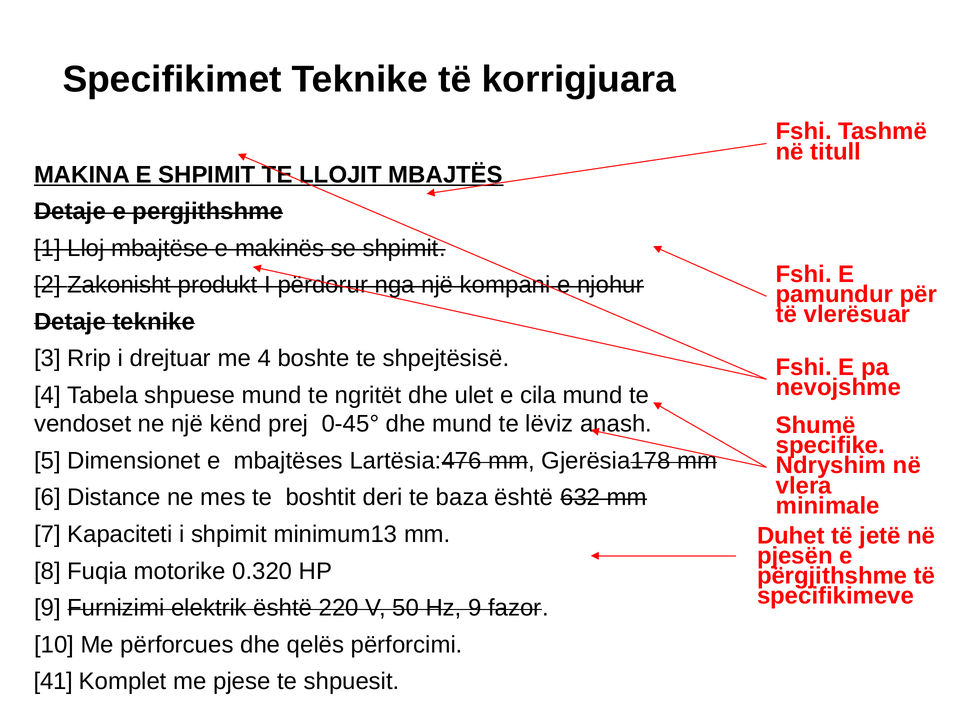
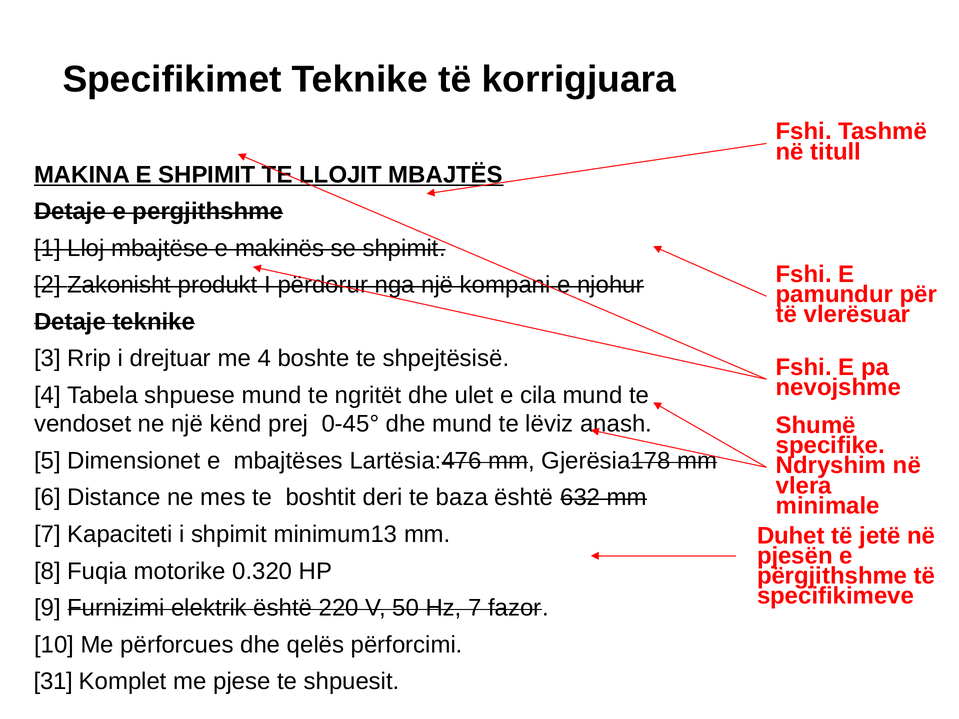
Hz 9: 9 -> 7 (475, 608)
41: 41 -> 31 (53, 682)
